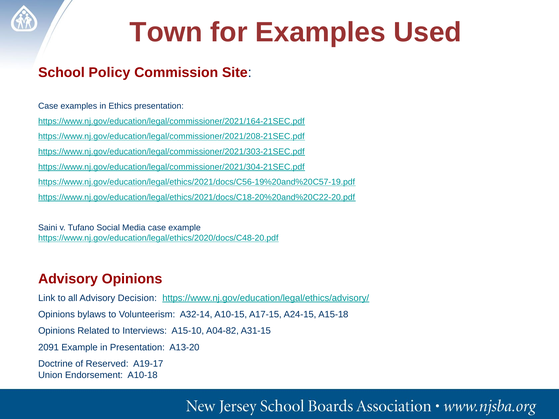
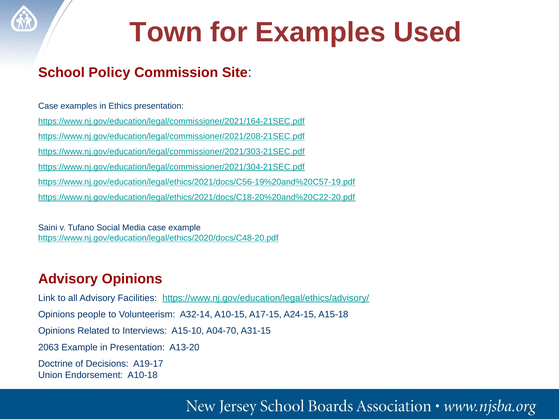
Decision: Decision -> Facilities (137, 298)
bylaws: bylaws -> people (92, 315)
A04-82: A04-82 -> A04-70 (222, 331)
2091: 2091 -> 2063 (49, 348)
Reserved: Reserved -> Decisions (107, 364)
